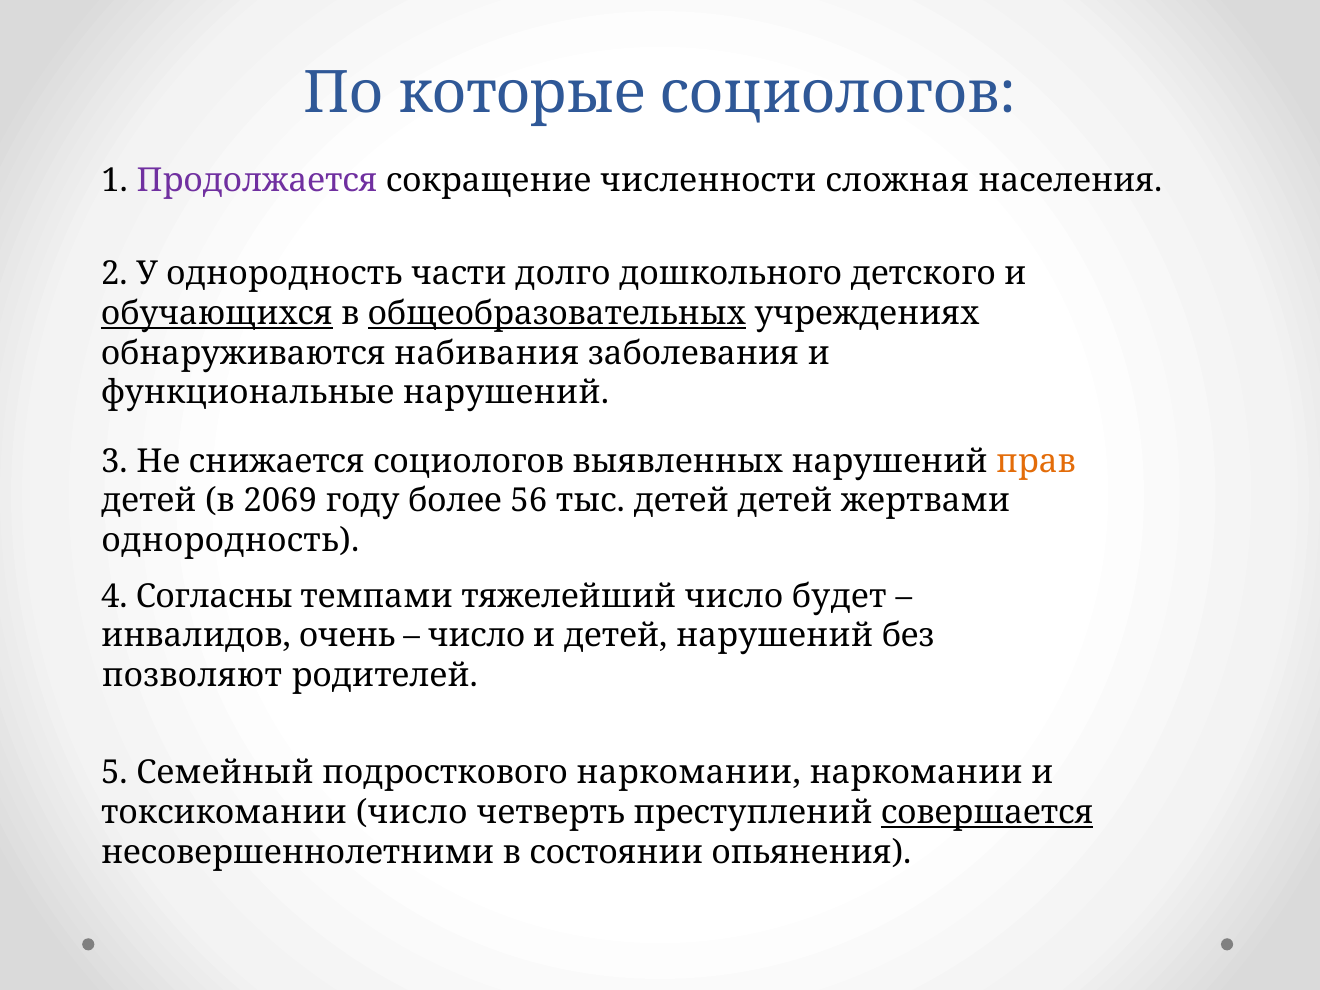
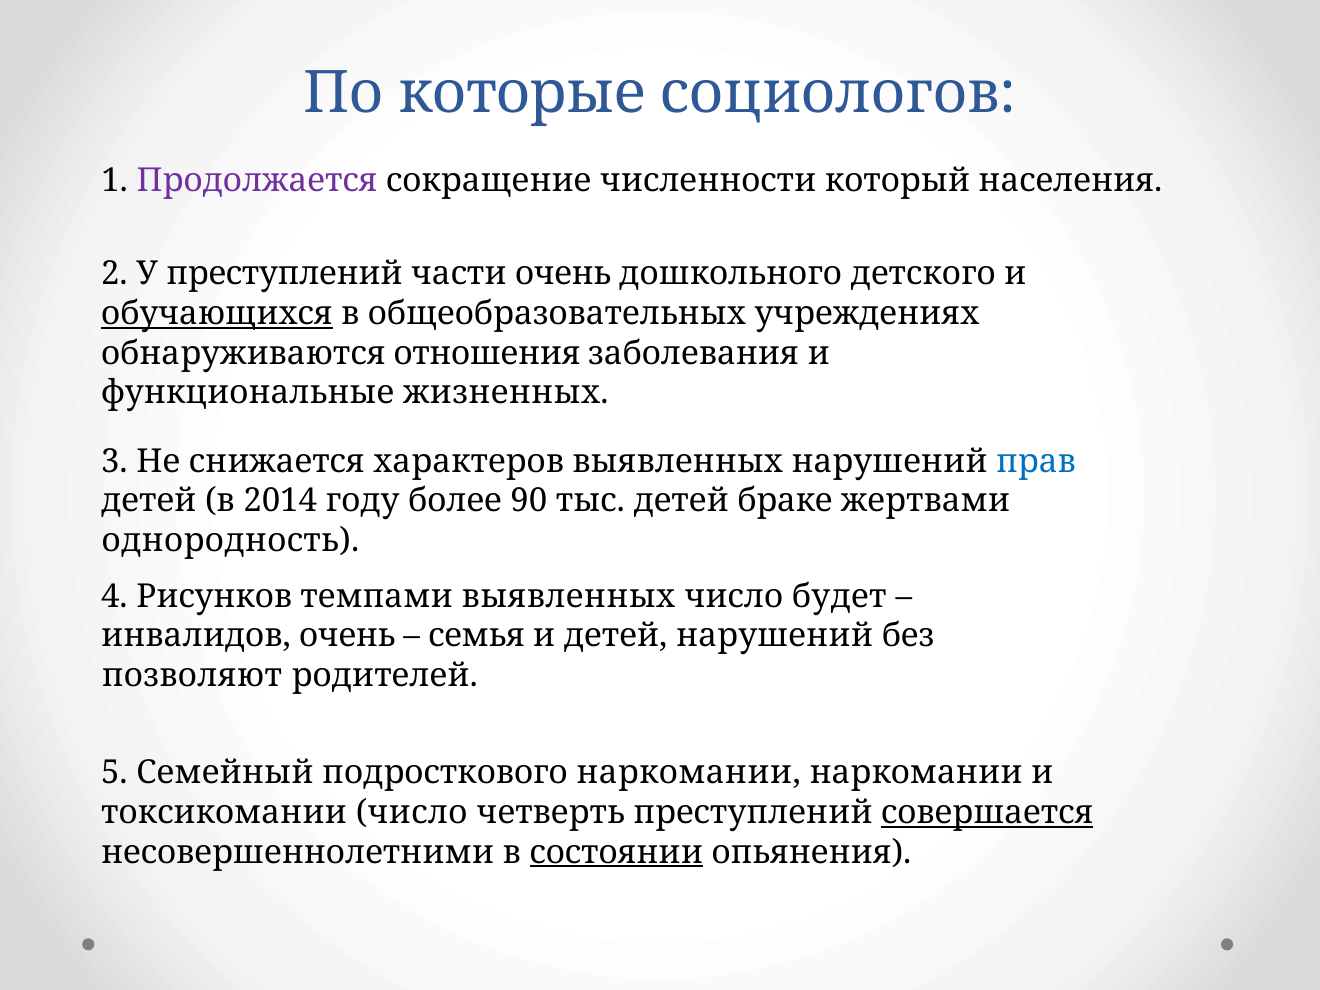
сложная: сложная -> который (898, 181)
У однородность: однородность -> преступлений (285, 274)
части долго: долго -> очень (563, 274)
общеобразовательных underline: present -> none (557, 314)
набивания: набивания -> отношения (487, 353)
функциональные нарушений: нарушений -> жизненных (506, 393)
снижается социологов: социологов -> характеров (469, 461)
прав colour: orange -> blue (1036, 461)
2069: 2069 -> 2014 (280, 501)
56: 56 -> 90 (529, 501)
детей детей: детей -> браке (785, 501)
Согласны: Согласны -> Рисунков (214, 596)
темпами тяжелейший: тяжелейший -> выявленных (569, 596)
число: число -> семья (477, 636)
состоянии underline: none -> present (616, 852)
